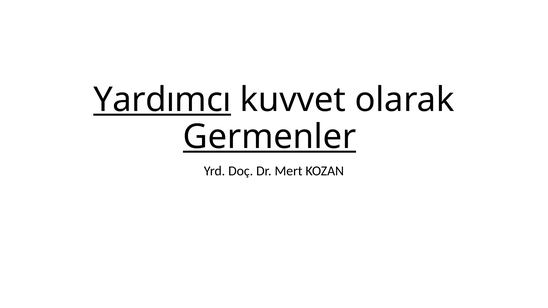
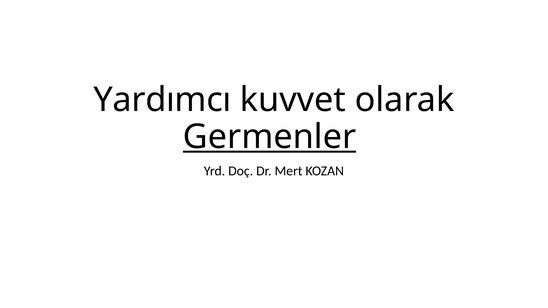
Yardımcı underline: present -> none (162, 100)
